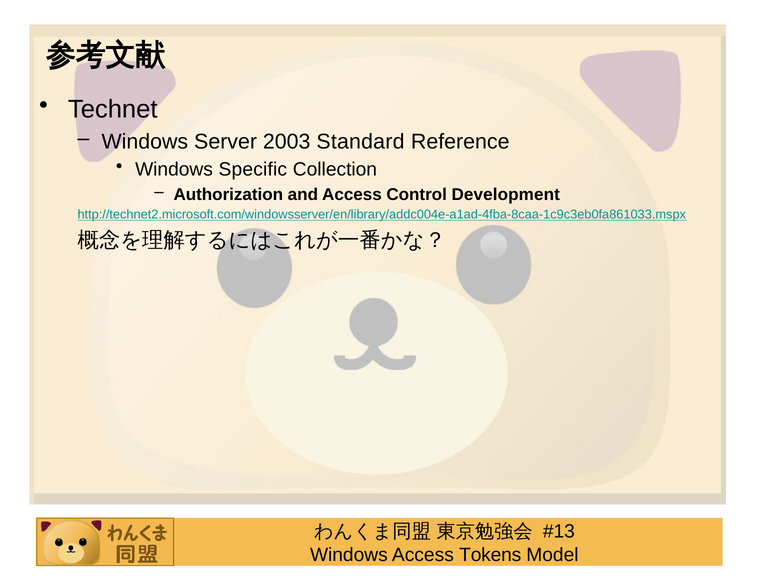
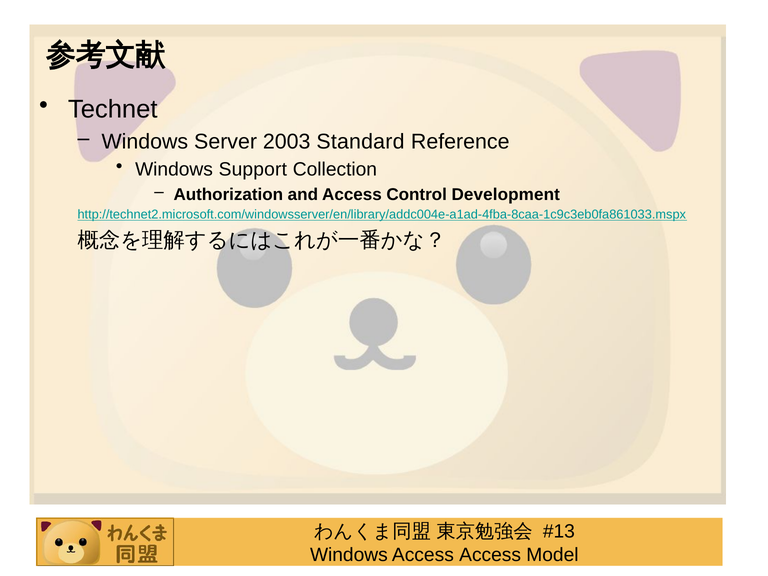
Specific: Specific -> Support (253, 170)
Access Tokens: Tokens -> Access (490, 555)
